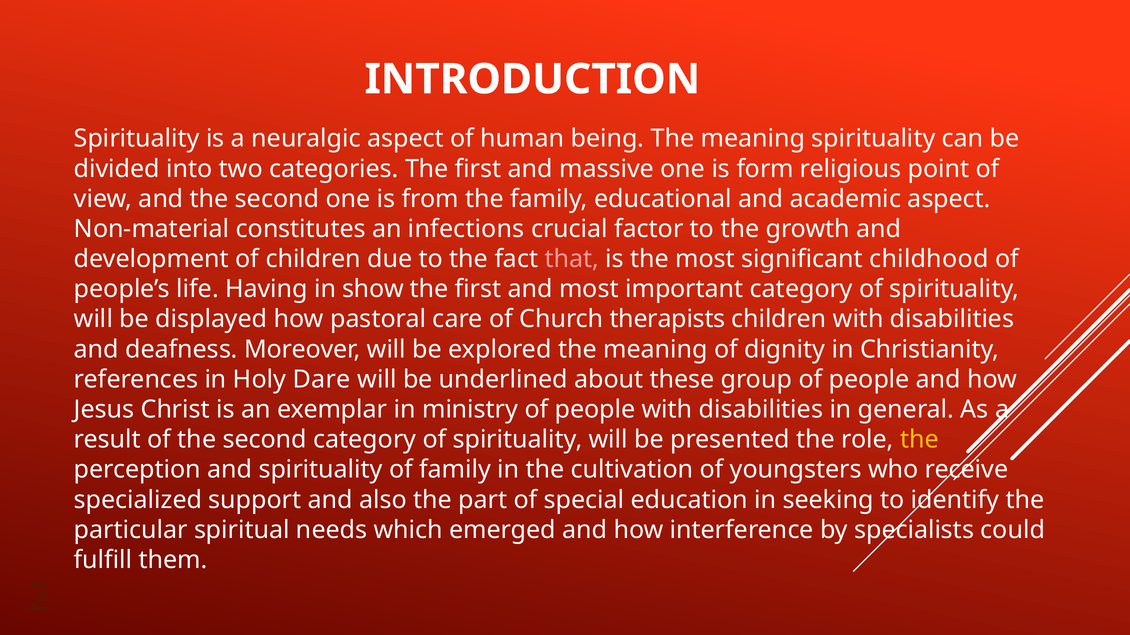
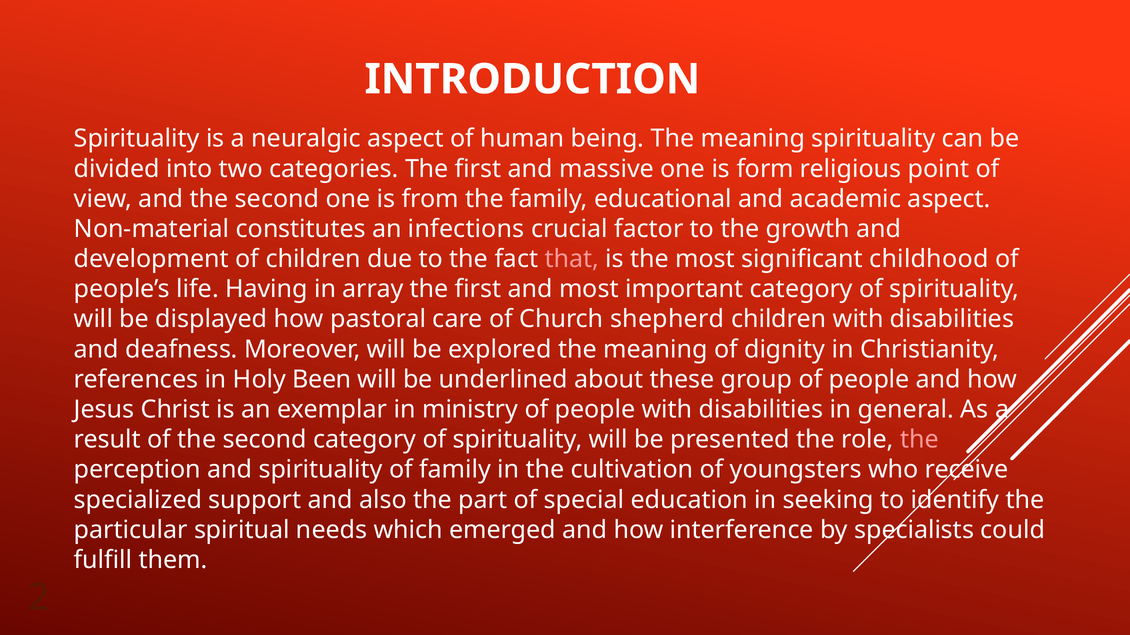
show: show -> array (373, 289)
therapists: therapists -> shepherd (667, 320)
Dare: Dare -> Been (322, 380)
the colour: yellow -> pink (919, 440)
